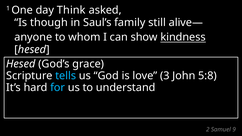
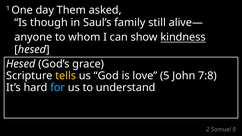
Think: Think -> Them (71, 10)
tells colour: light blue -> yellow (66, 76)
3: 3 -> 5 (165, 76)
5:8: 5:8 -> 7:8 (207, 76)
